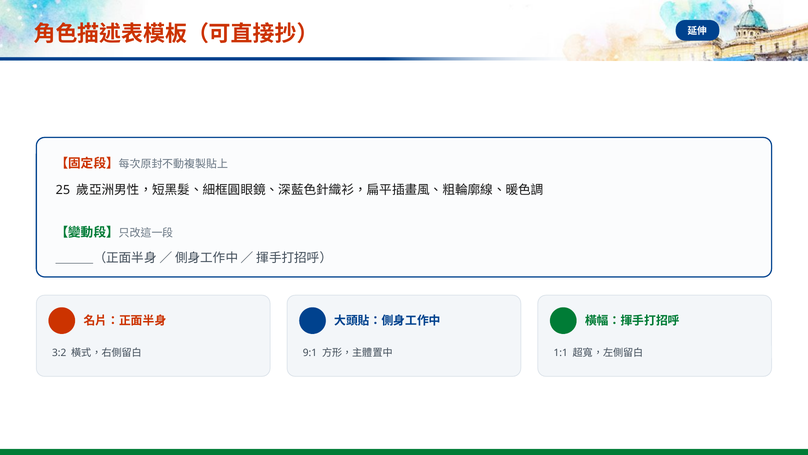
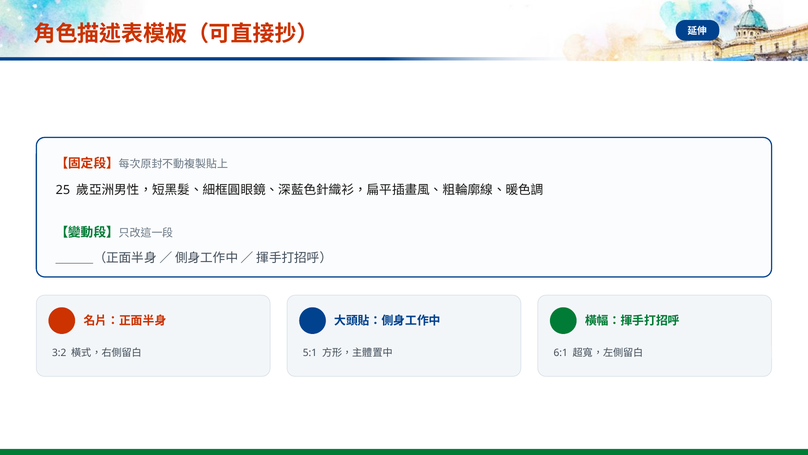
9:1: 9:1 -> 5:1 (310, 353)
1:1: 1:1 -> 6:1 (561, 353)
